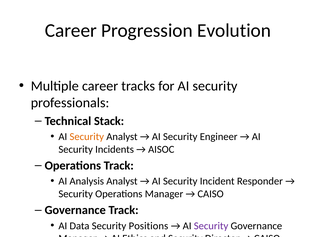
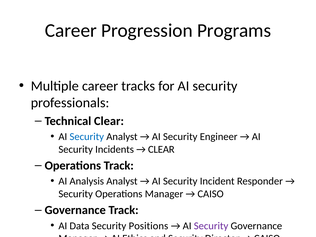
Evolution: Evolution -> Programs (234, 31)
Technical Stack: Stack -> Clear (109, 121)
Security colour: orange -> blue (87, 137)
AISOC: AISOC -> CLEAR (161, 149)
